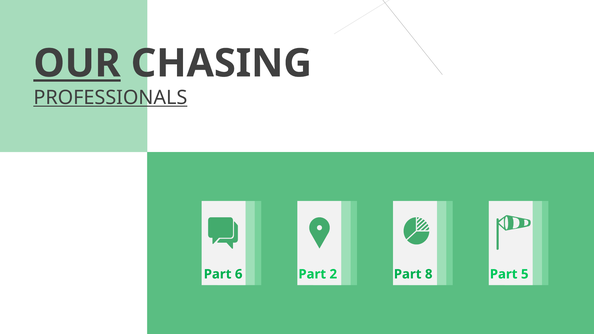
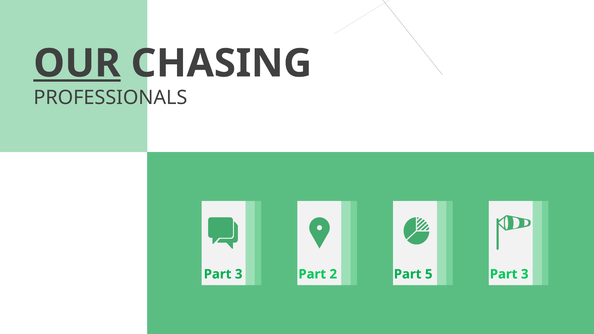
PROFESSIONALS underline: present -> none (110, 98)
6: 6 -> 3 (239, 274)
8: 8 -> 5 (429, 274)
5: 5 -> 3 (525, 274)
